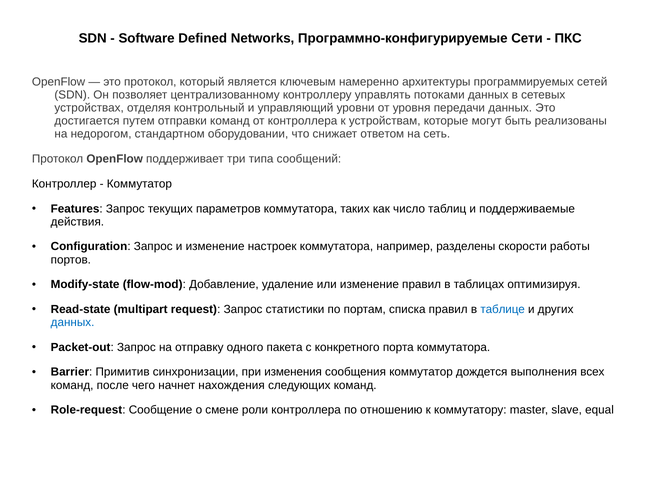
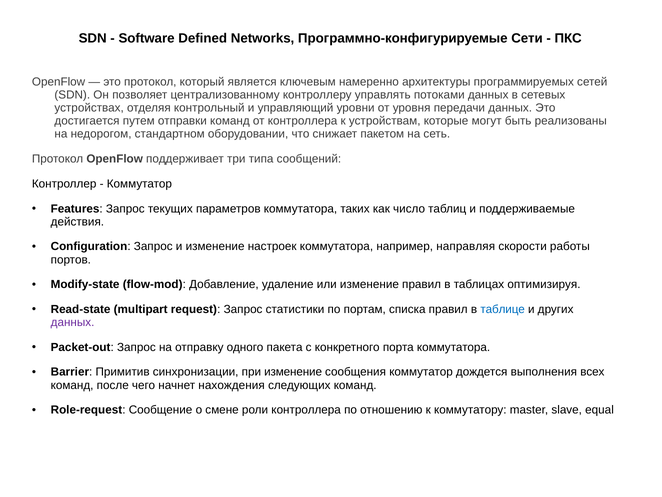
ответом: ответом -> пакетом (382, 134)
разделены: разделены -> направляя (466, 246)
данных colour: blue -> purple (73, 322)
при изменения: изменения -> изменение (293, 372)
